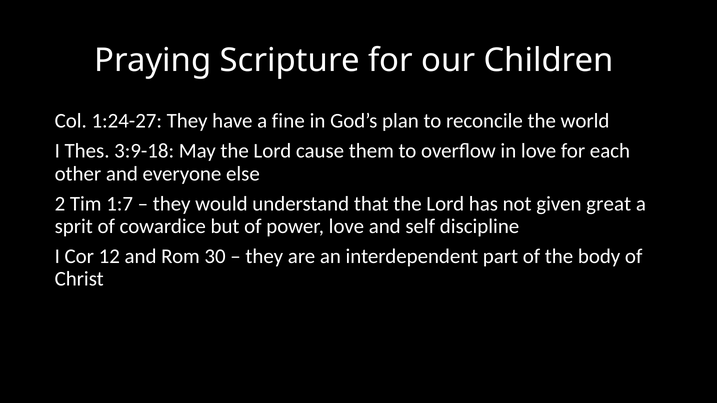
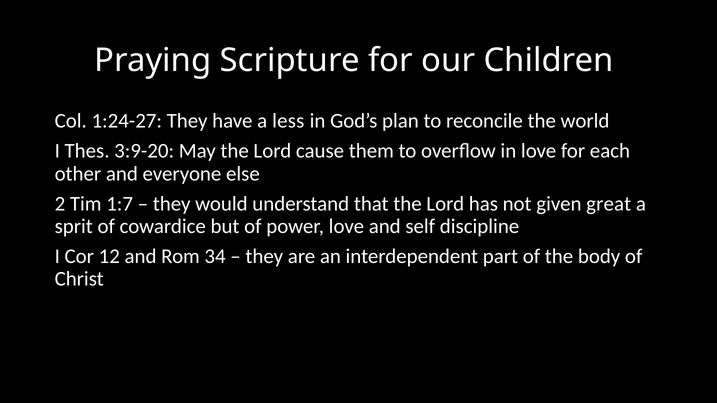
fine: fine -> less (288, 121)
3:9-18: 3:9-18 -> 3:9-20 (144, 151)
30: 30 -> 34 (215, 256)
